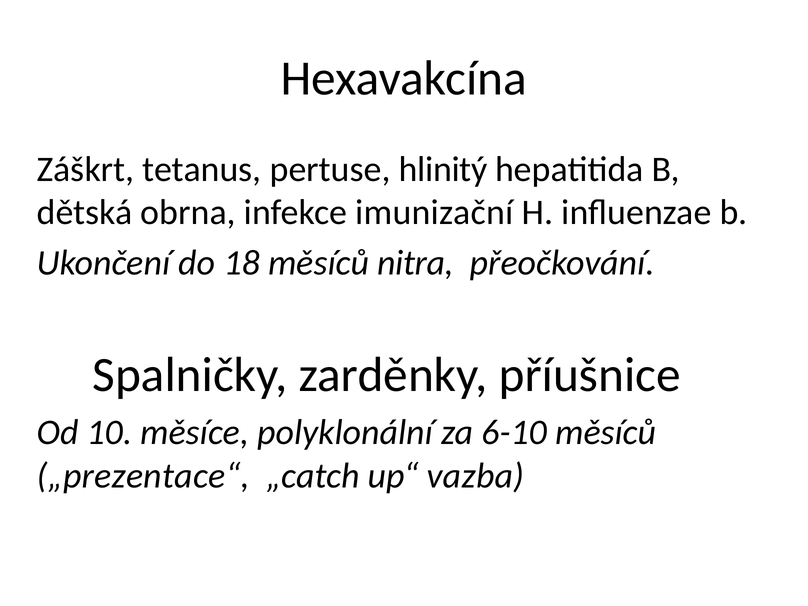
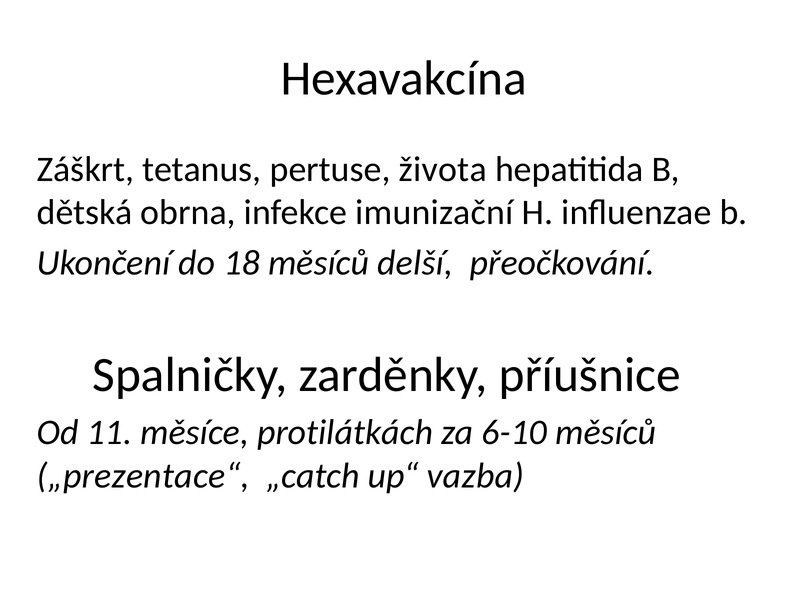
hlinitý: hlinitý -> života (443, 170)
nitra: nitra -> delší (415, 263)
10: 10 -> 11 (109, 433)
polyklonální: polyklonální -> protilátkách (345, 433)
